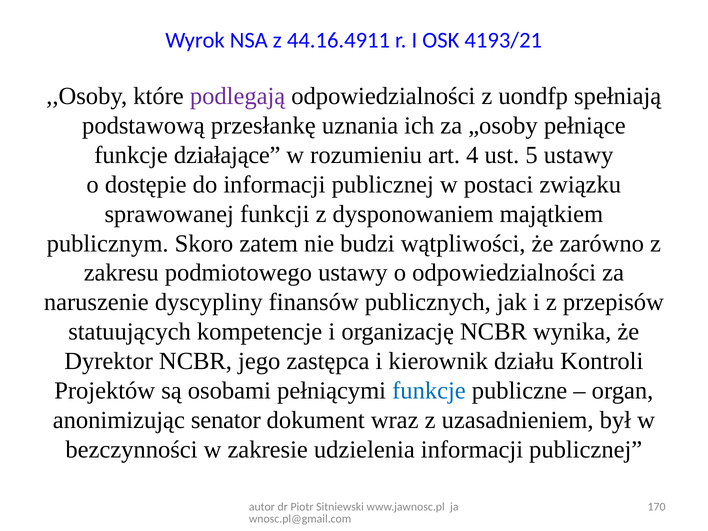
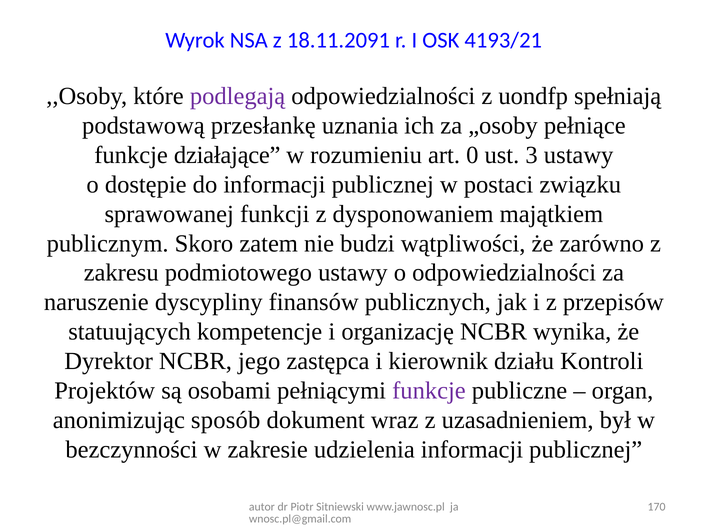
44.16.4911: 44.16.4911 -> 18.11.2091 (338, 41)
4: 4 -> 0 (472, 155)
5: 5 -> 3 (532, 155)
funkcje colour: blue -> purple (429, 391)
senator: senator -> sposób (226, 420)
